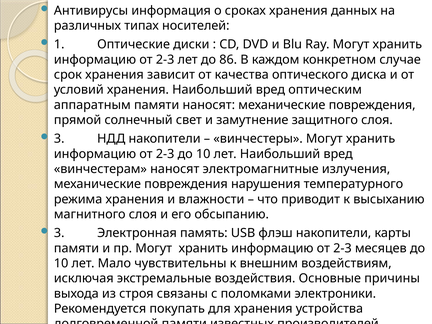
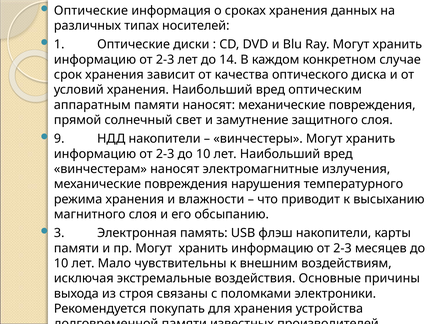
Антивирусы: Антивирусы -> Оптические (91, 11)
86: 86 -> 14 (228, 60)
3: 3 -> 9 (59, 139)
